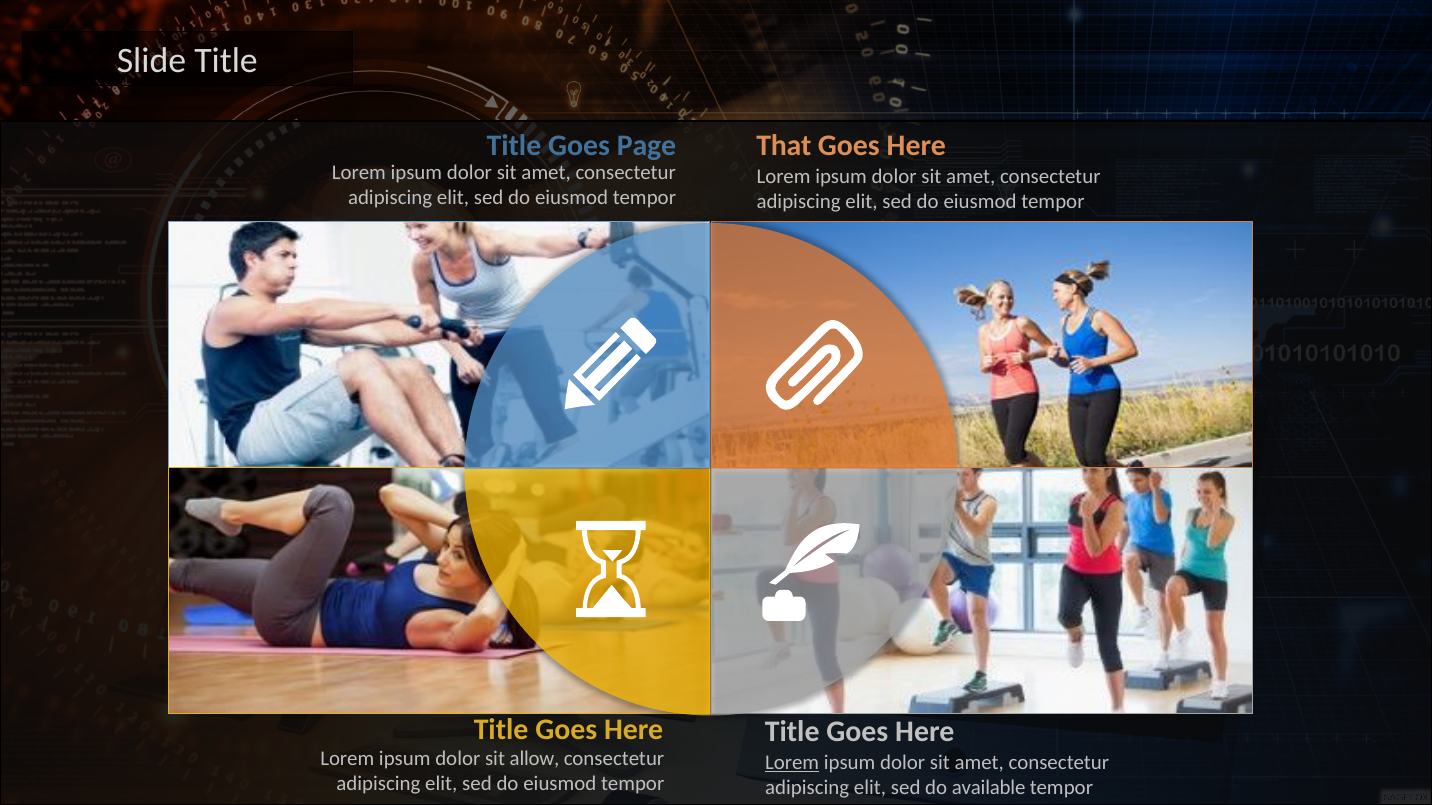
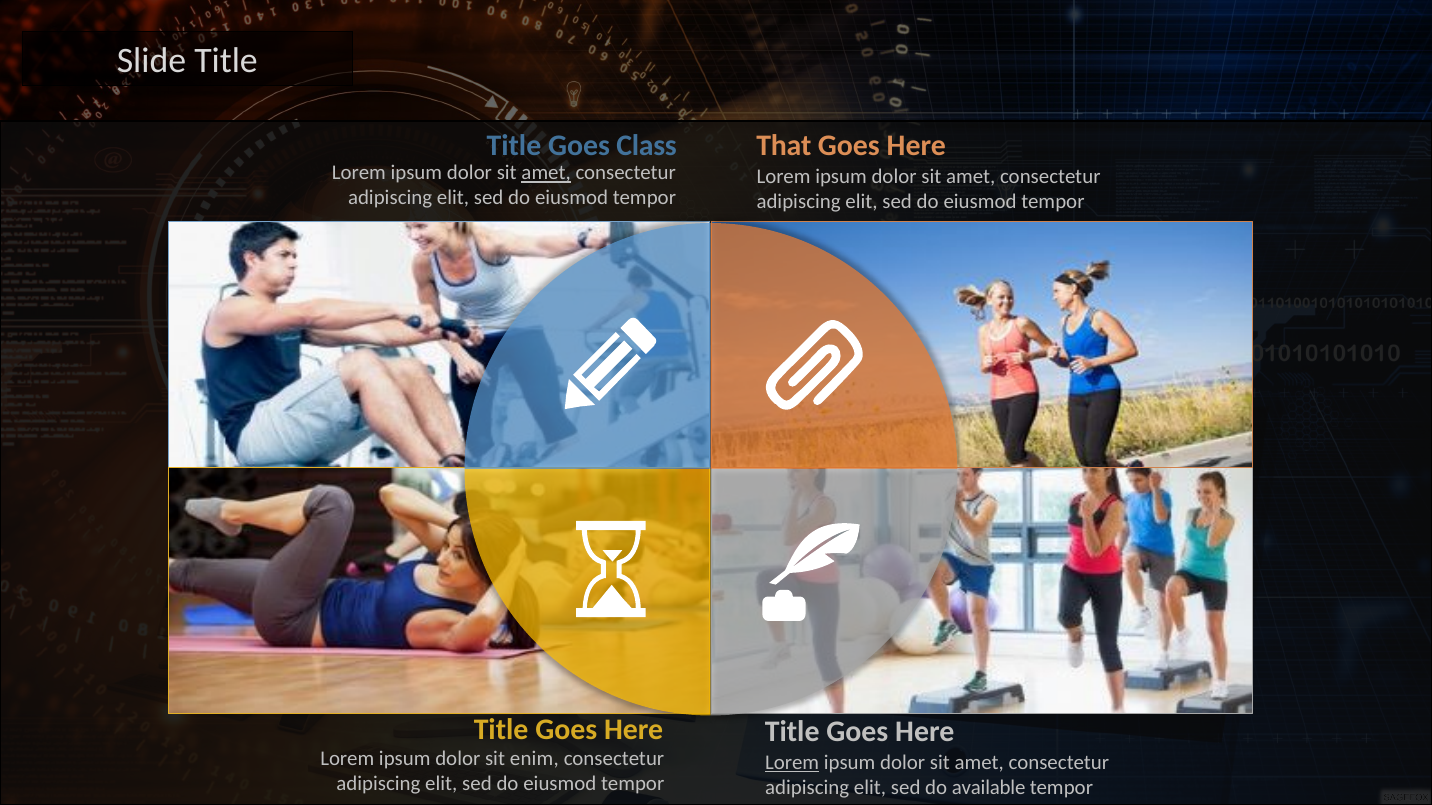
Page: Page -> Class (647, 146)
amet underline: none -> present (546, 173)
allow: allow -> enim (534, 759)
